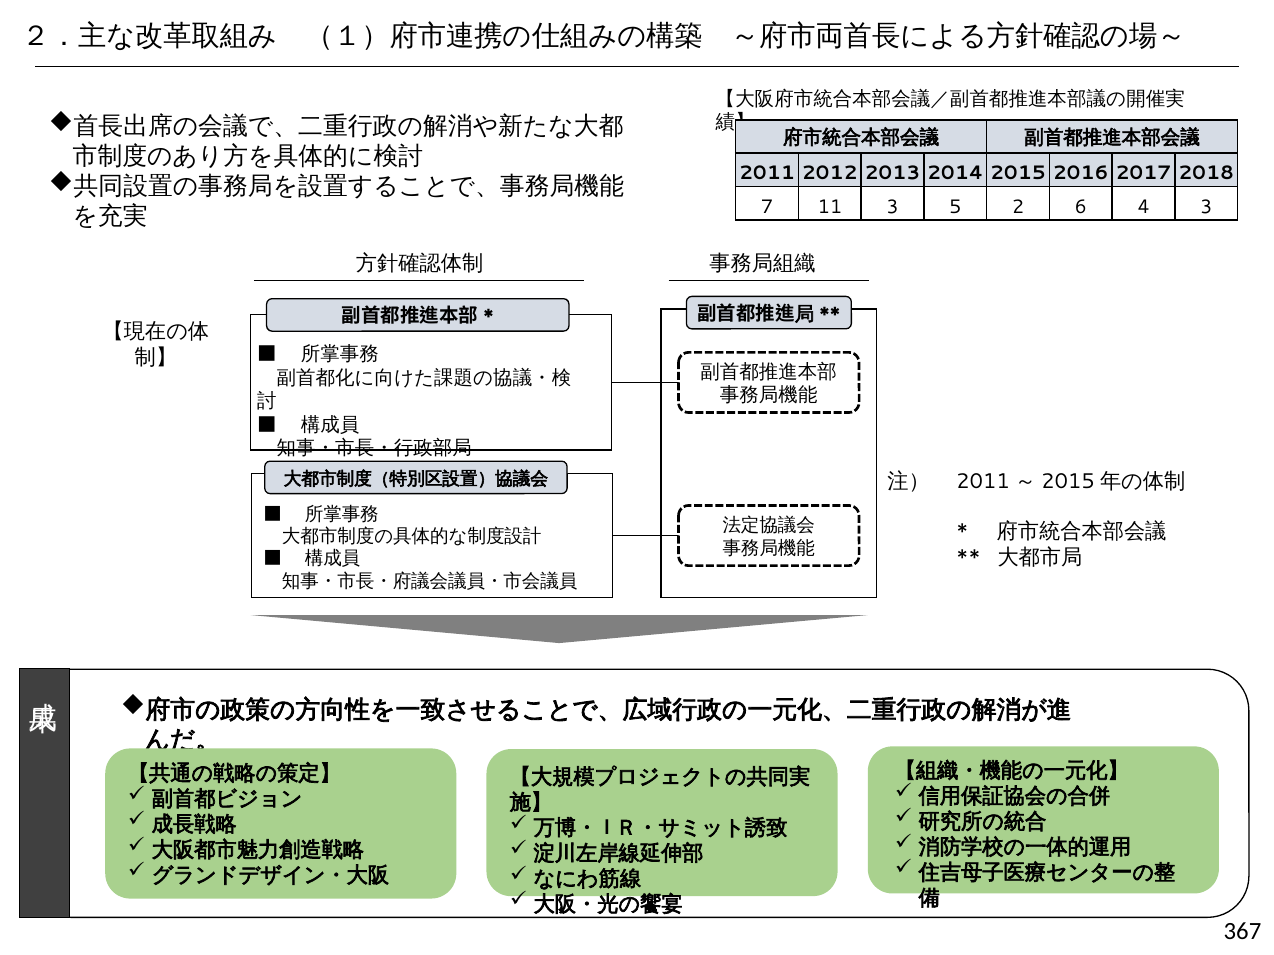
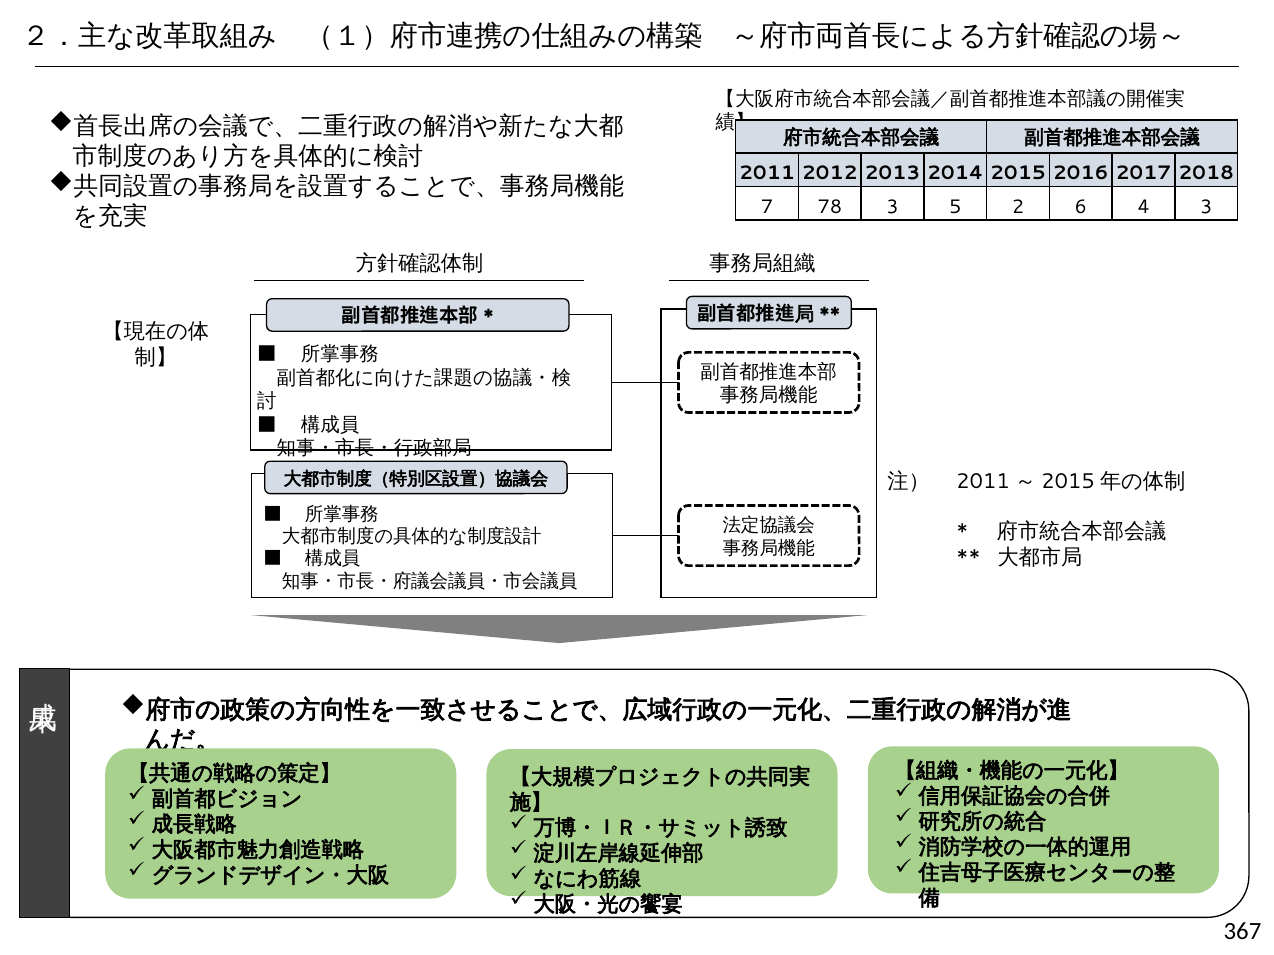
11: 11 -> 78 (830, 207)
